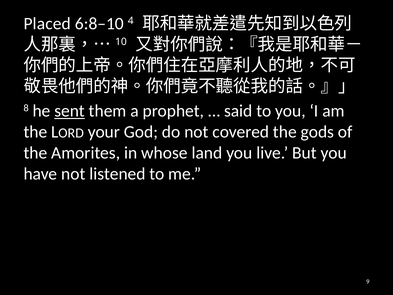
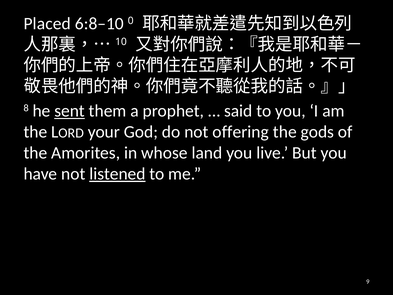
4: 4 -> 0 (131, 21)
covered: covered -> offering (241, 132)
listened underline: none -> present (117, 174)
